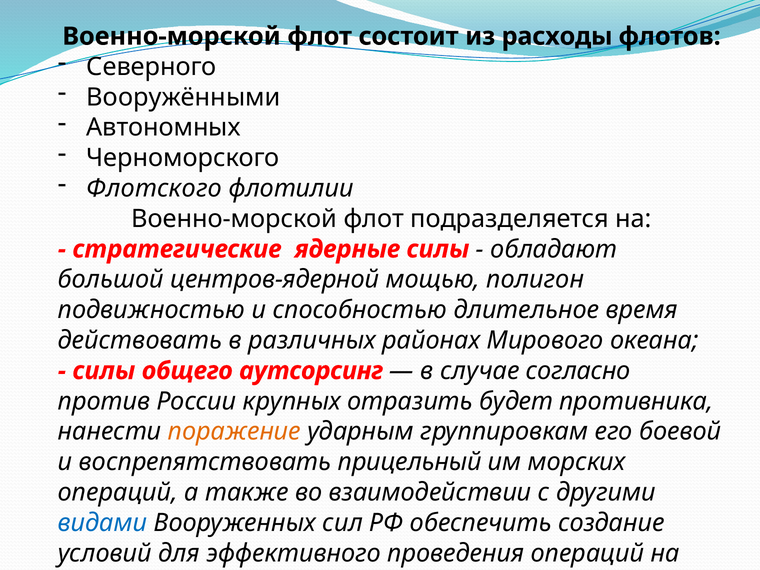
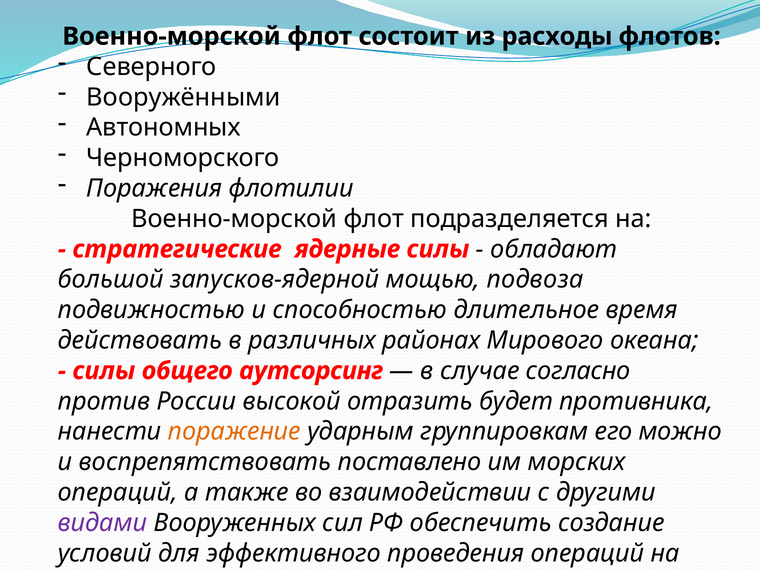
Флотского: Флотского -> Поражения (154, 188)
центров-ядерной: центров-ядерной -> запусков-ядерной (275, 280)
полигон: полигон -> подвоза (535, 280)
крупных: крупных -> высокой (292, 401)
боевой: боевой -> можно (680, 432)
прицельный: прицельный -> поставлено (410, 462)
видами colour: blue -> purple (102, 523)
